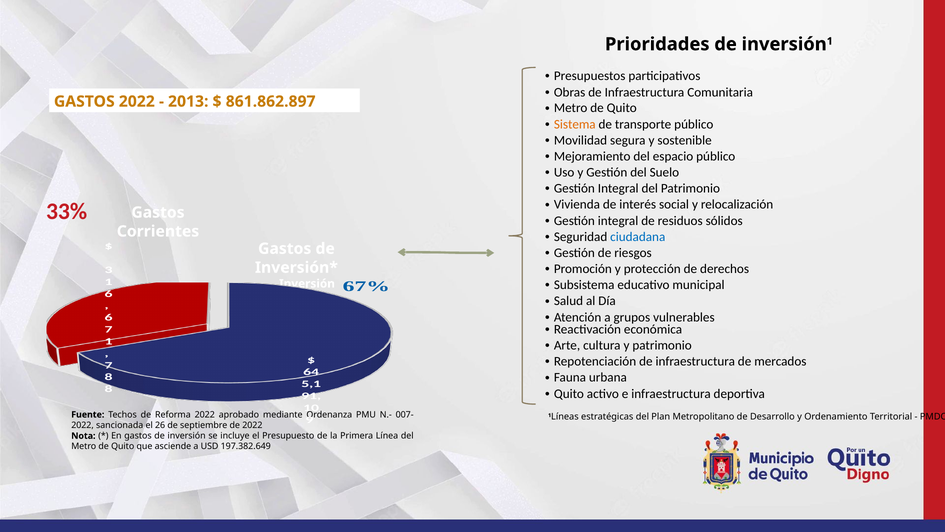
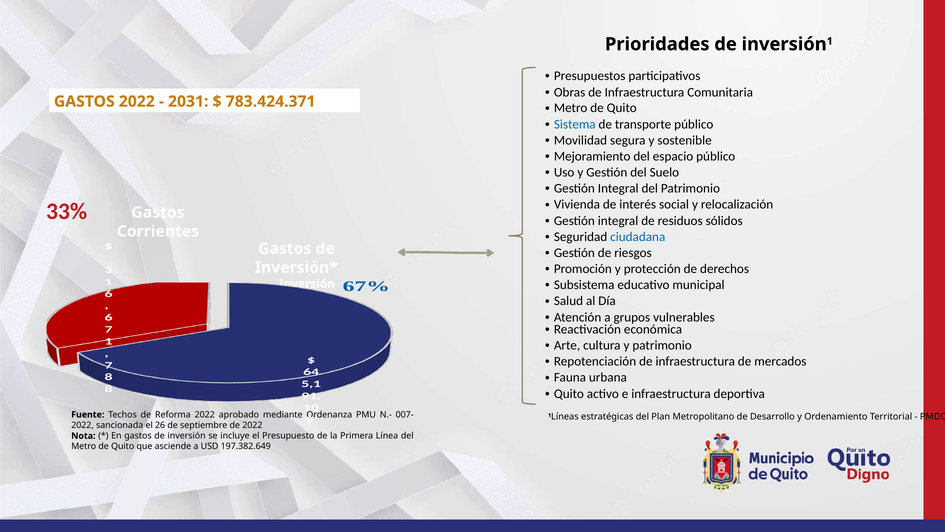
2013: 2013 -> 2031 (188, 101)
861.862.897: 861.862.897 -> 783.424.371 (271, 101)
Sistema colour: orange -> blue (575, 124)
